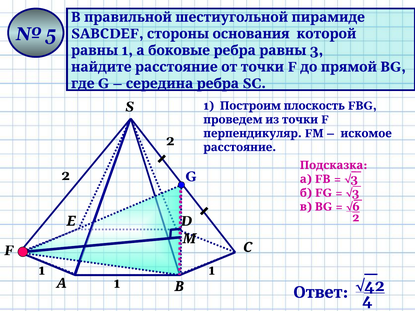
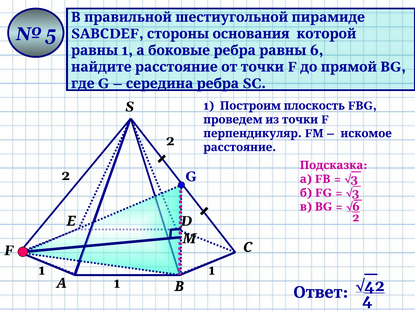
3: 3 -> 6 (317, 50)
